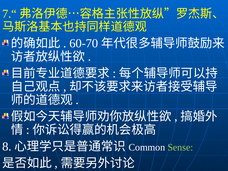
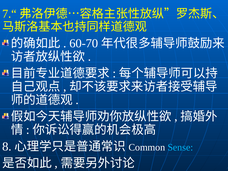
Sense colour: light green -> light blue (180, 147)
